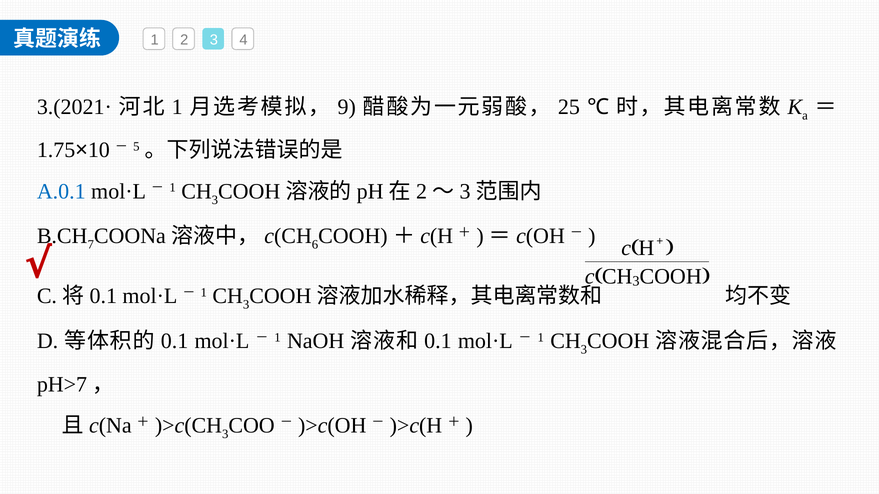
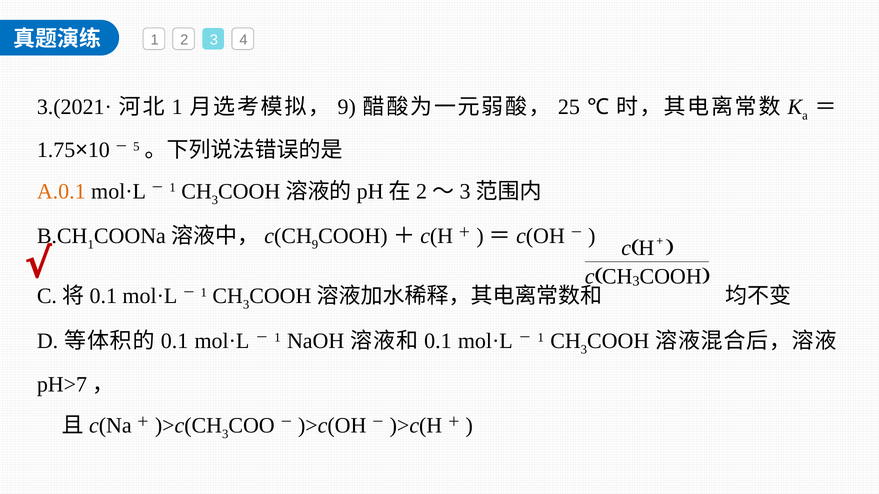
A.0.1 colour: blue -> orange (61, 191)
7: 7 -> 1 (91, 245)
6: 6 -> 9 (315, 245)
